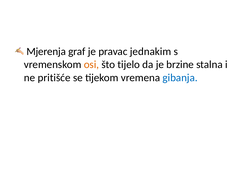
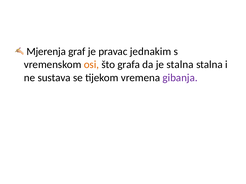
tijelo: tijelo -> grafa (129, 65)
je brzine: brzine -> stalna (180, 65)
pritišće: pritišće -> sustava (54, 78)
gibanja colour: blue -> purple (180, 78)
